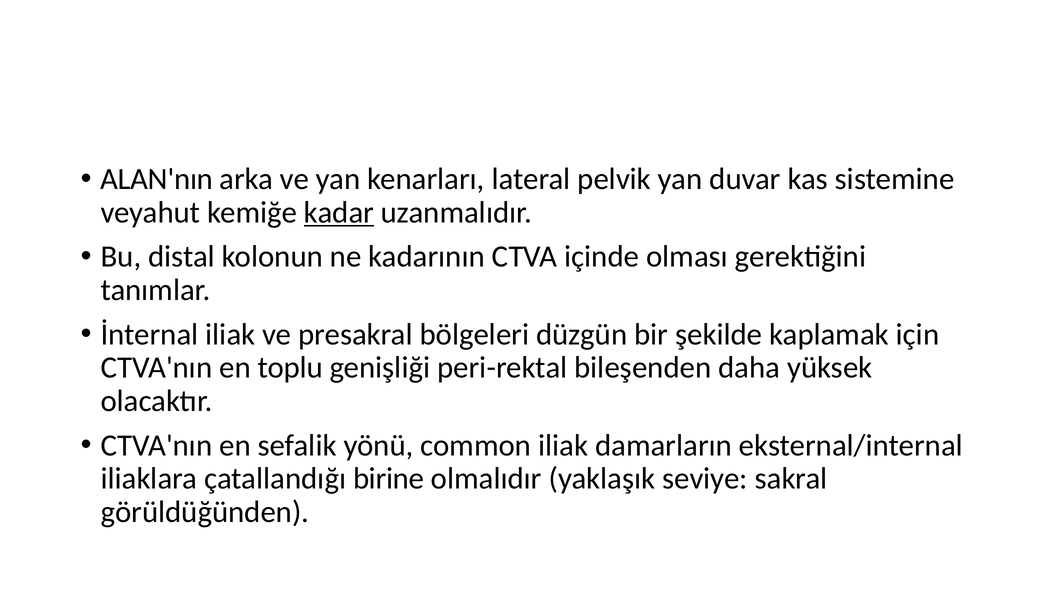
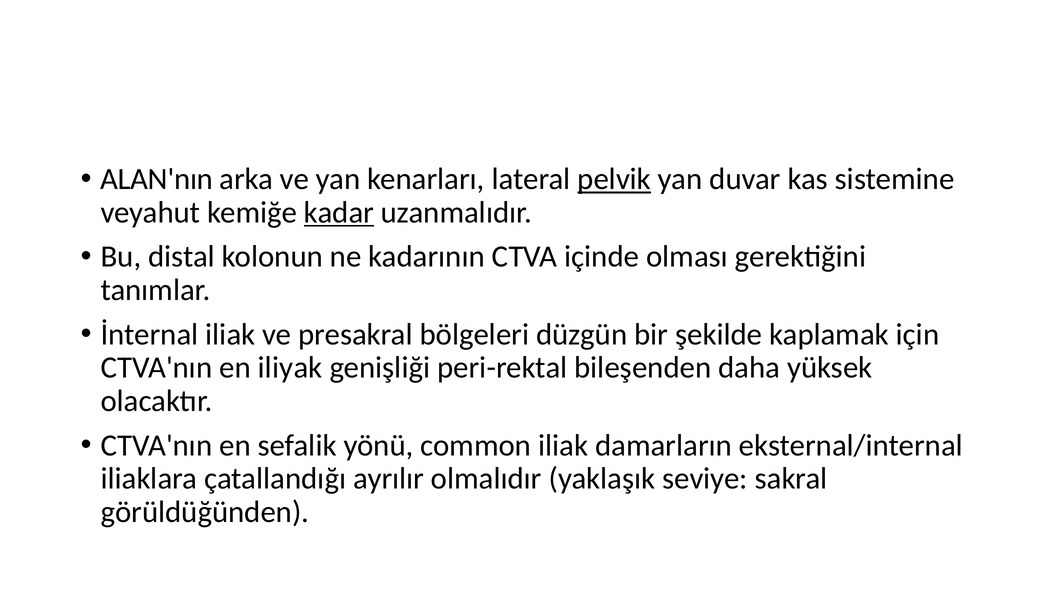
pelvik underline: none -> present (614, 179)
toplu: toplu -> iliyak (290, 368)
birine: birine -> ayrılır (389, 479)
